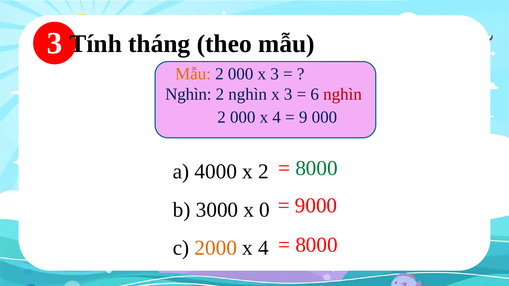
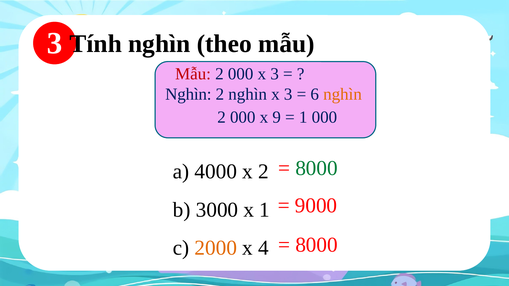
Tính tháng: tháng -> nghìn (159, 44)
Mẫu colour: orange -> red (193, 74)
nghìn colour: red -> orange (343, 94)
000 x 4: 4 -> 9 (277, 117)
9: 9 -> 1 (303, 117)
x 0: 0 -> 1 (265, 210)
